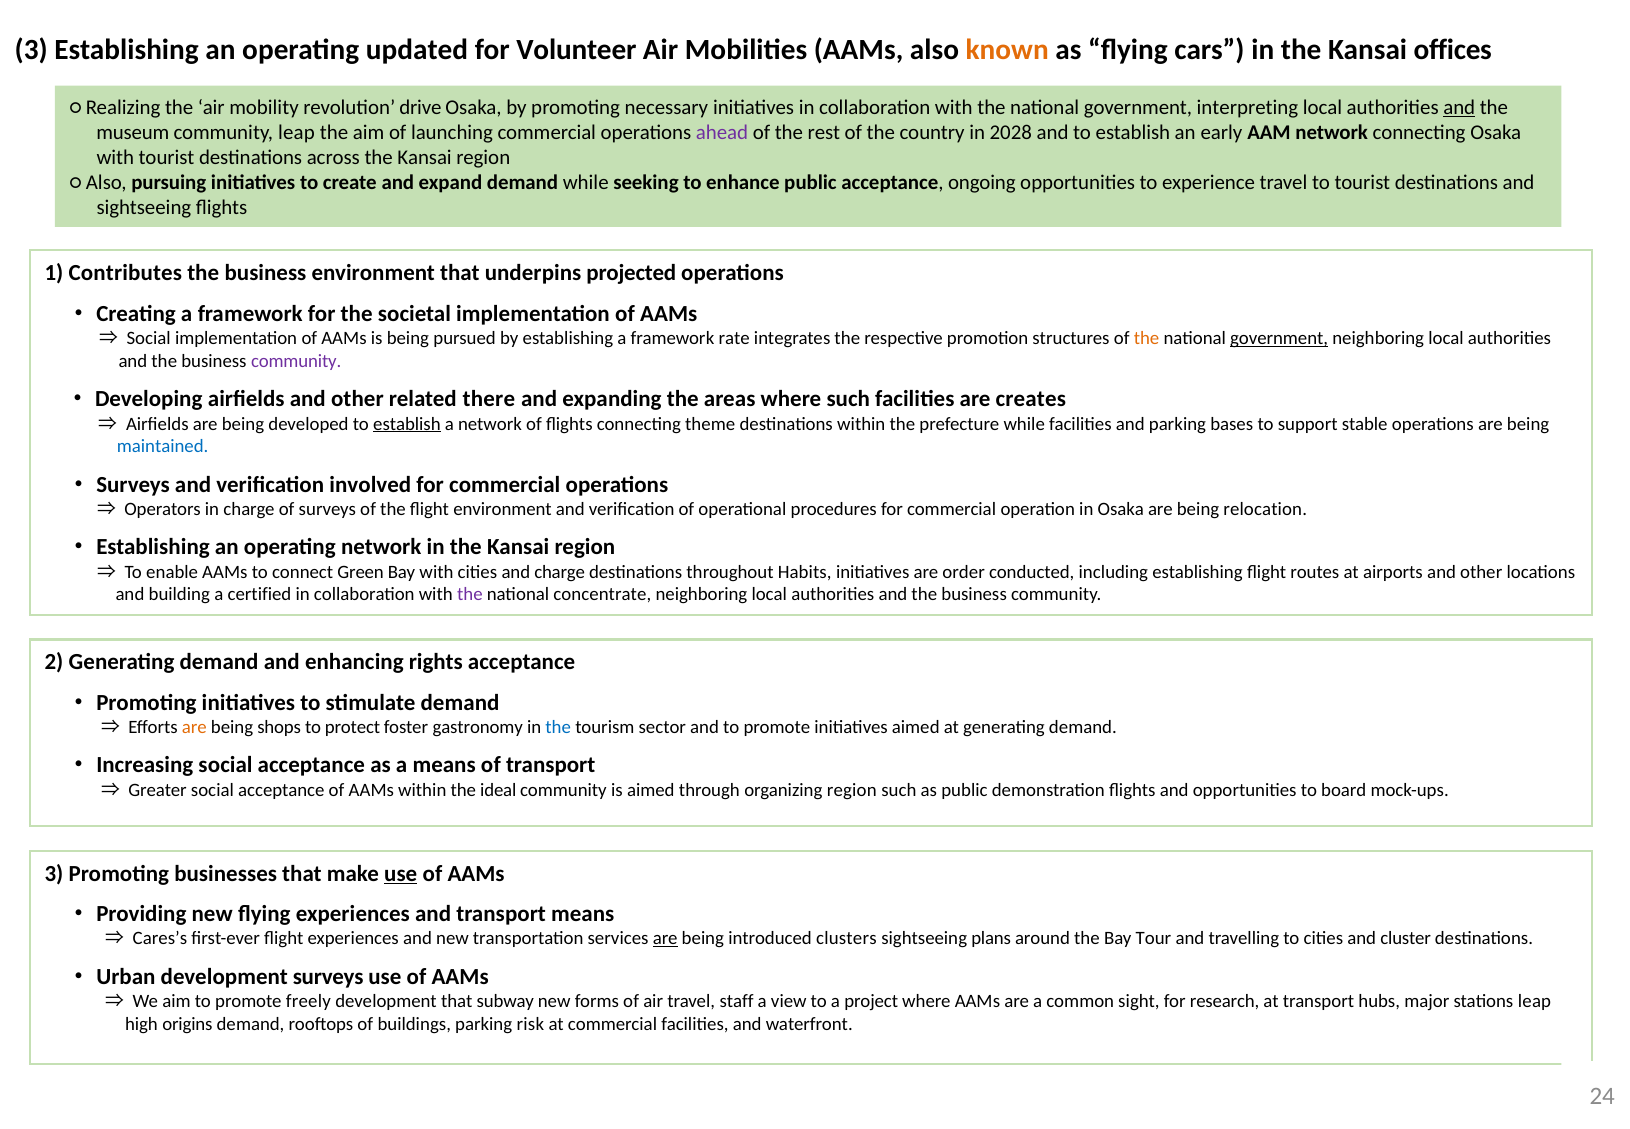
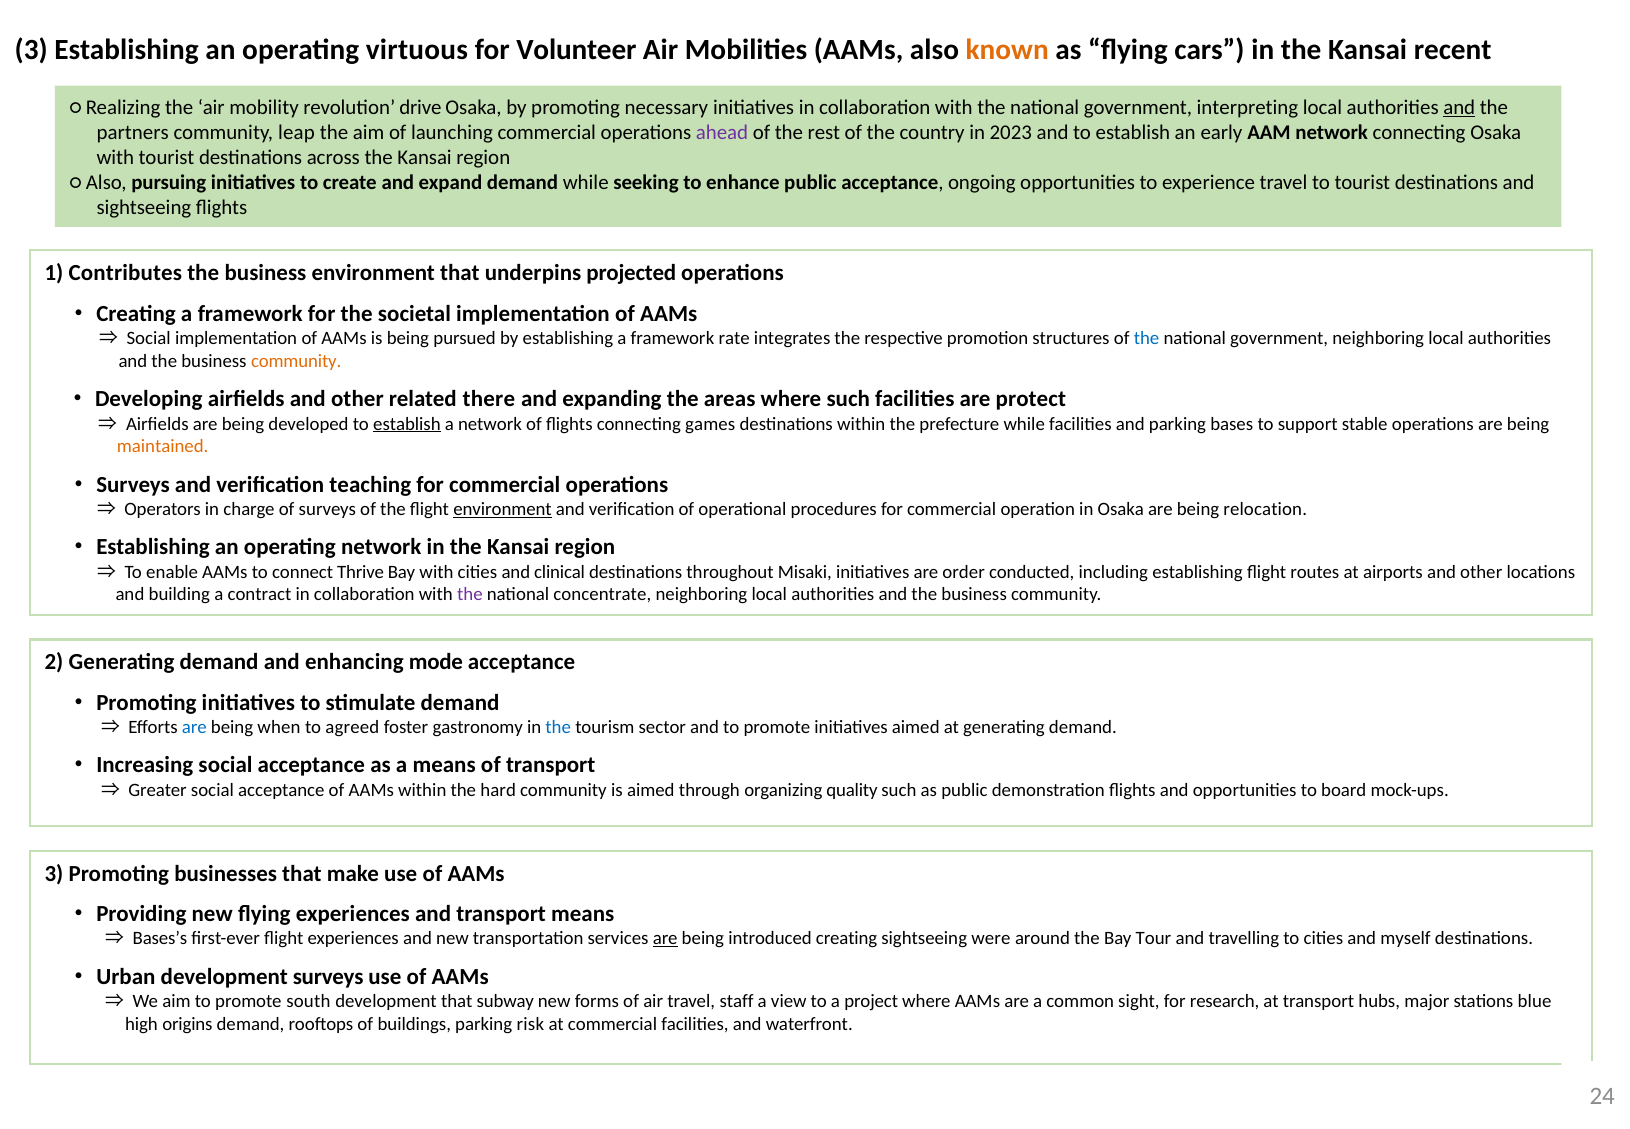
updated: updated -> virtuous (417, 50)
offices: offices -> recent (1453, 50)
museum: museum -> partners (133, 132)
2028: 2028 -> 2023 (1011, 132)
the colour: orange -> blue (1147, 338)
government underline: present -> none (1279, 338)
community colour: purple -> orange (296, 361)
creates: creates -> protect (1031, 399)
theme: theme -> games (710, 424)
maintained colour: blue -> orange (163, 446)
involved: involved -> teaching (370, 484)
environment underline: none -> present (503, 509)
Green: Green -> Thrive (361, 572)
and charge: charge -> clinical (560, 572)
Habits: Habits -> Misaki (805, 572)
certified: certified -> contract (259, 594)
rights: rights -> mode (436, 662)
are colour: orange -> blue (194, 727)
shops: shops -> when (279, 727)
protect: protect -> agreed (352, 727)
ideal: ideal -> hard (498, 790)
organizing region: region -> quality (852, 790)
use underline: present -> none (401, 873)
Cares’s: Cares’s -> Bases’s (160, 938)
clusters: clusters -> creating (847, 938)
plans: plans -> were (991, 938)
cluster: cluster -> myself (1406, 938)
freely: freely -> south (308, 1001)
stations leap: leap -> blue (1535, 1001)
